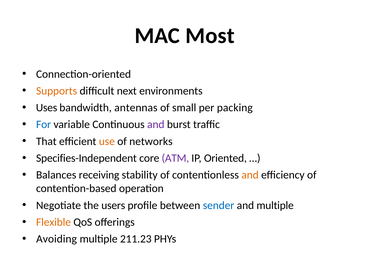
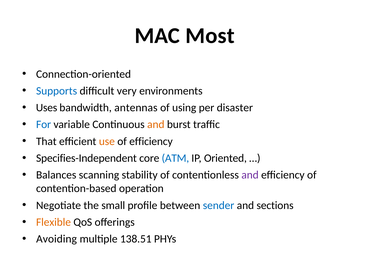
Supports colour: orange -> blue (57, 91)
next: next -> very (127, 91)
small: small -> using (184, 108)
packing: packing -> disaster (235, 108)
and colour: purple -> orange (156, 125)
of networks: networks -> efficiency (151, 142)
ATM colour: purple -> blue (175, 158)
receiving: receiving -> scanning (99, 175)
and colour: orange -> purple (250, 175)
users: users -> small (113, 206)
and multiple: multiple -> sections (275, 206)
211.23: 211.23 -> 138.51 (136, 239)
